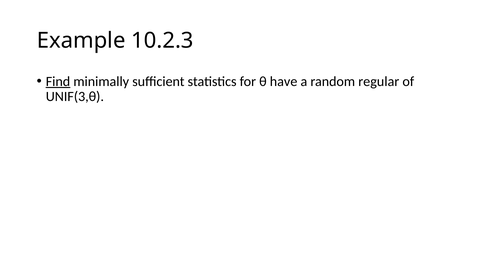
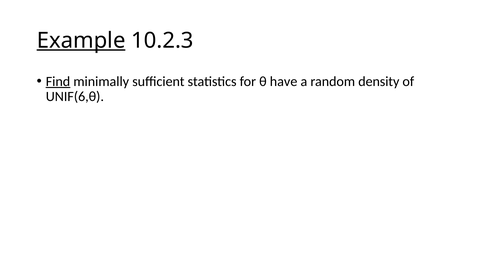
Example underline: none -> present (81, 40)
regular: regular -> density (379, 81)
UNIF(3,θ: UNIF(3,θ -> UNIF(6,θ (75, 97)
